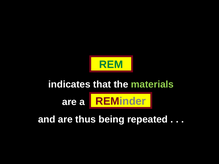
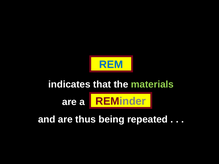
REM colour: green -> blue (111, 65)
